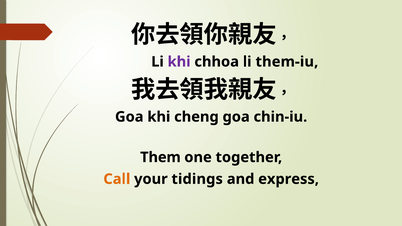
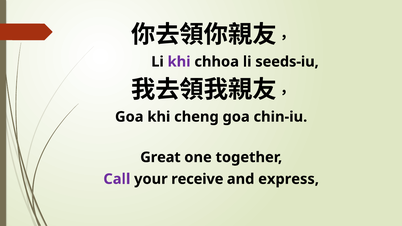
them-iu: them-iu -> seeds-iu (287, 62)
Them: Them -> Great (160, 157)
Call colour: orange -> purple (117, 179)
tidings: tidings -> receive (197, 179)
